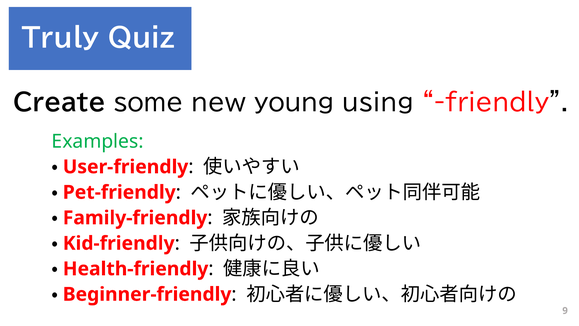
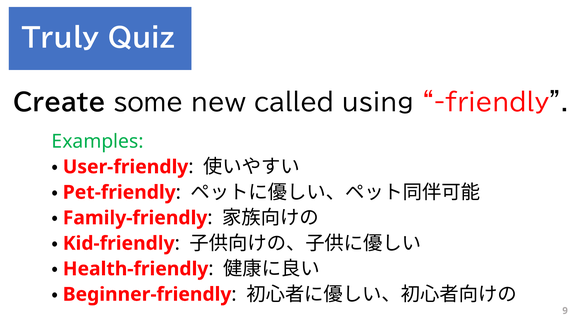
young: young -> called (294, 103)
